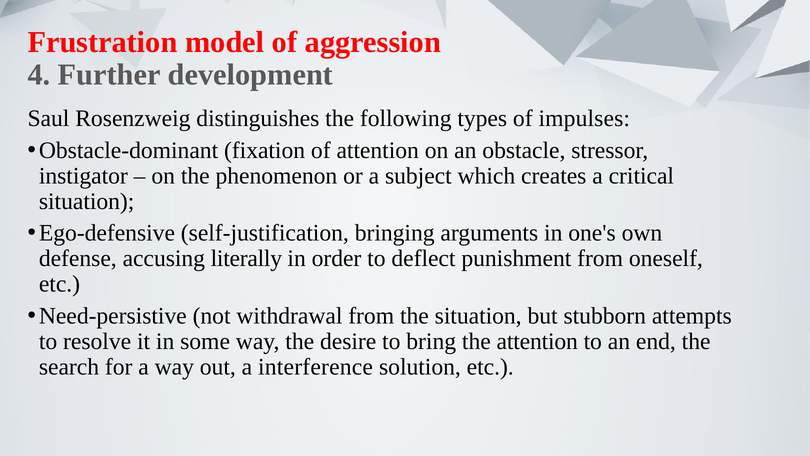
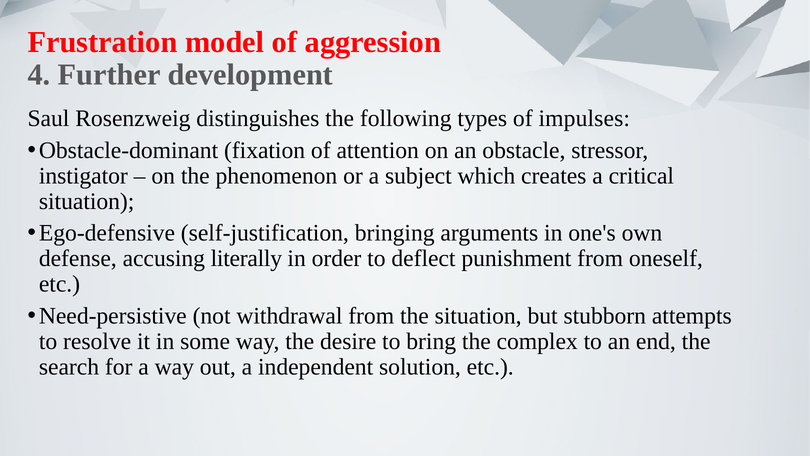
the attention: attention -> complex (537, 341)
interference: interference -> independent (316, 367)
